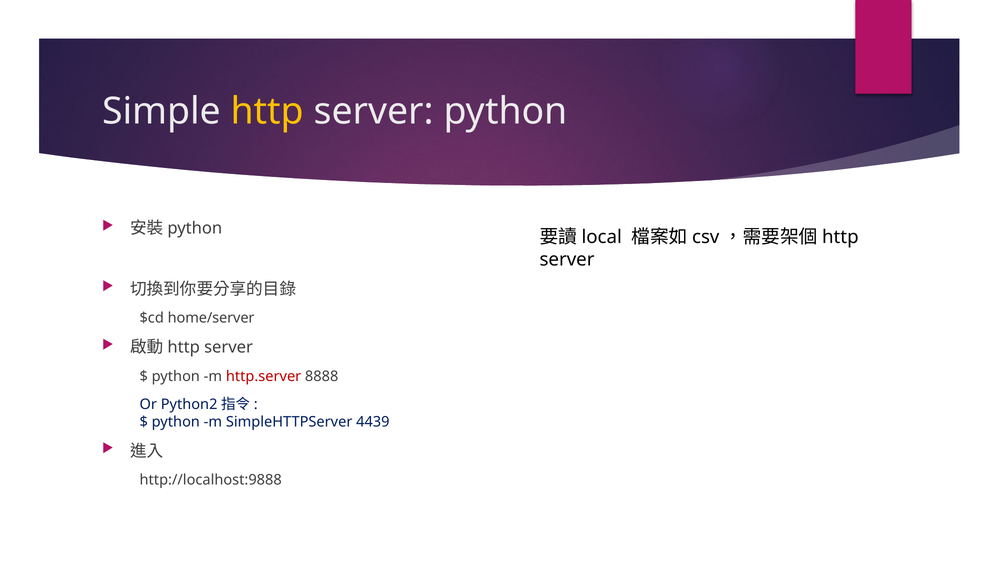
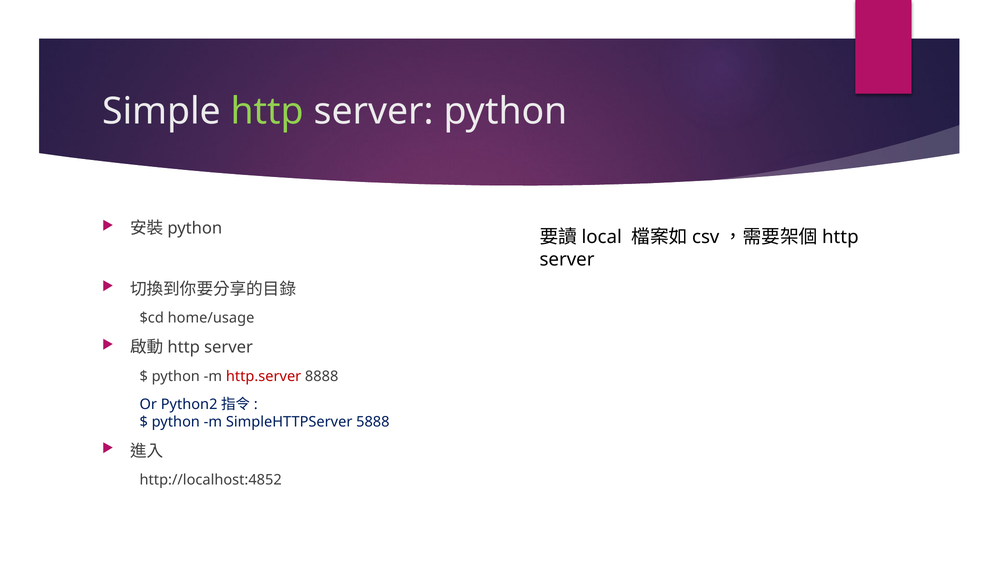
http colour: yellow -> light green (267, 111)
home/server: home/server -> home/usage (211, 318)
4439: 4439 -> 5888 (373, 422)
http://localhost:9888: http://localhost:9888 -> http://localhost:4852 (211, 480)
